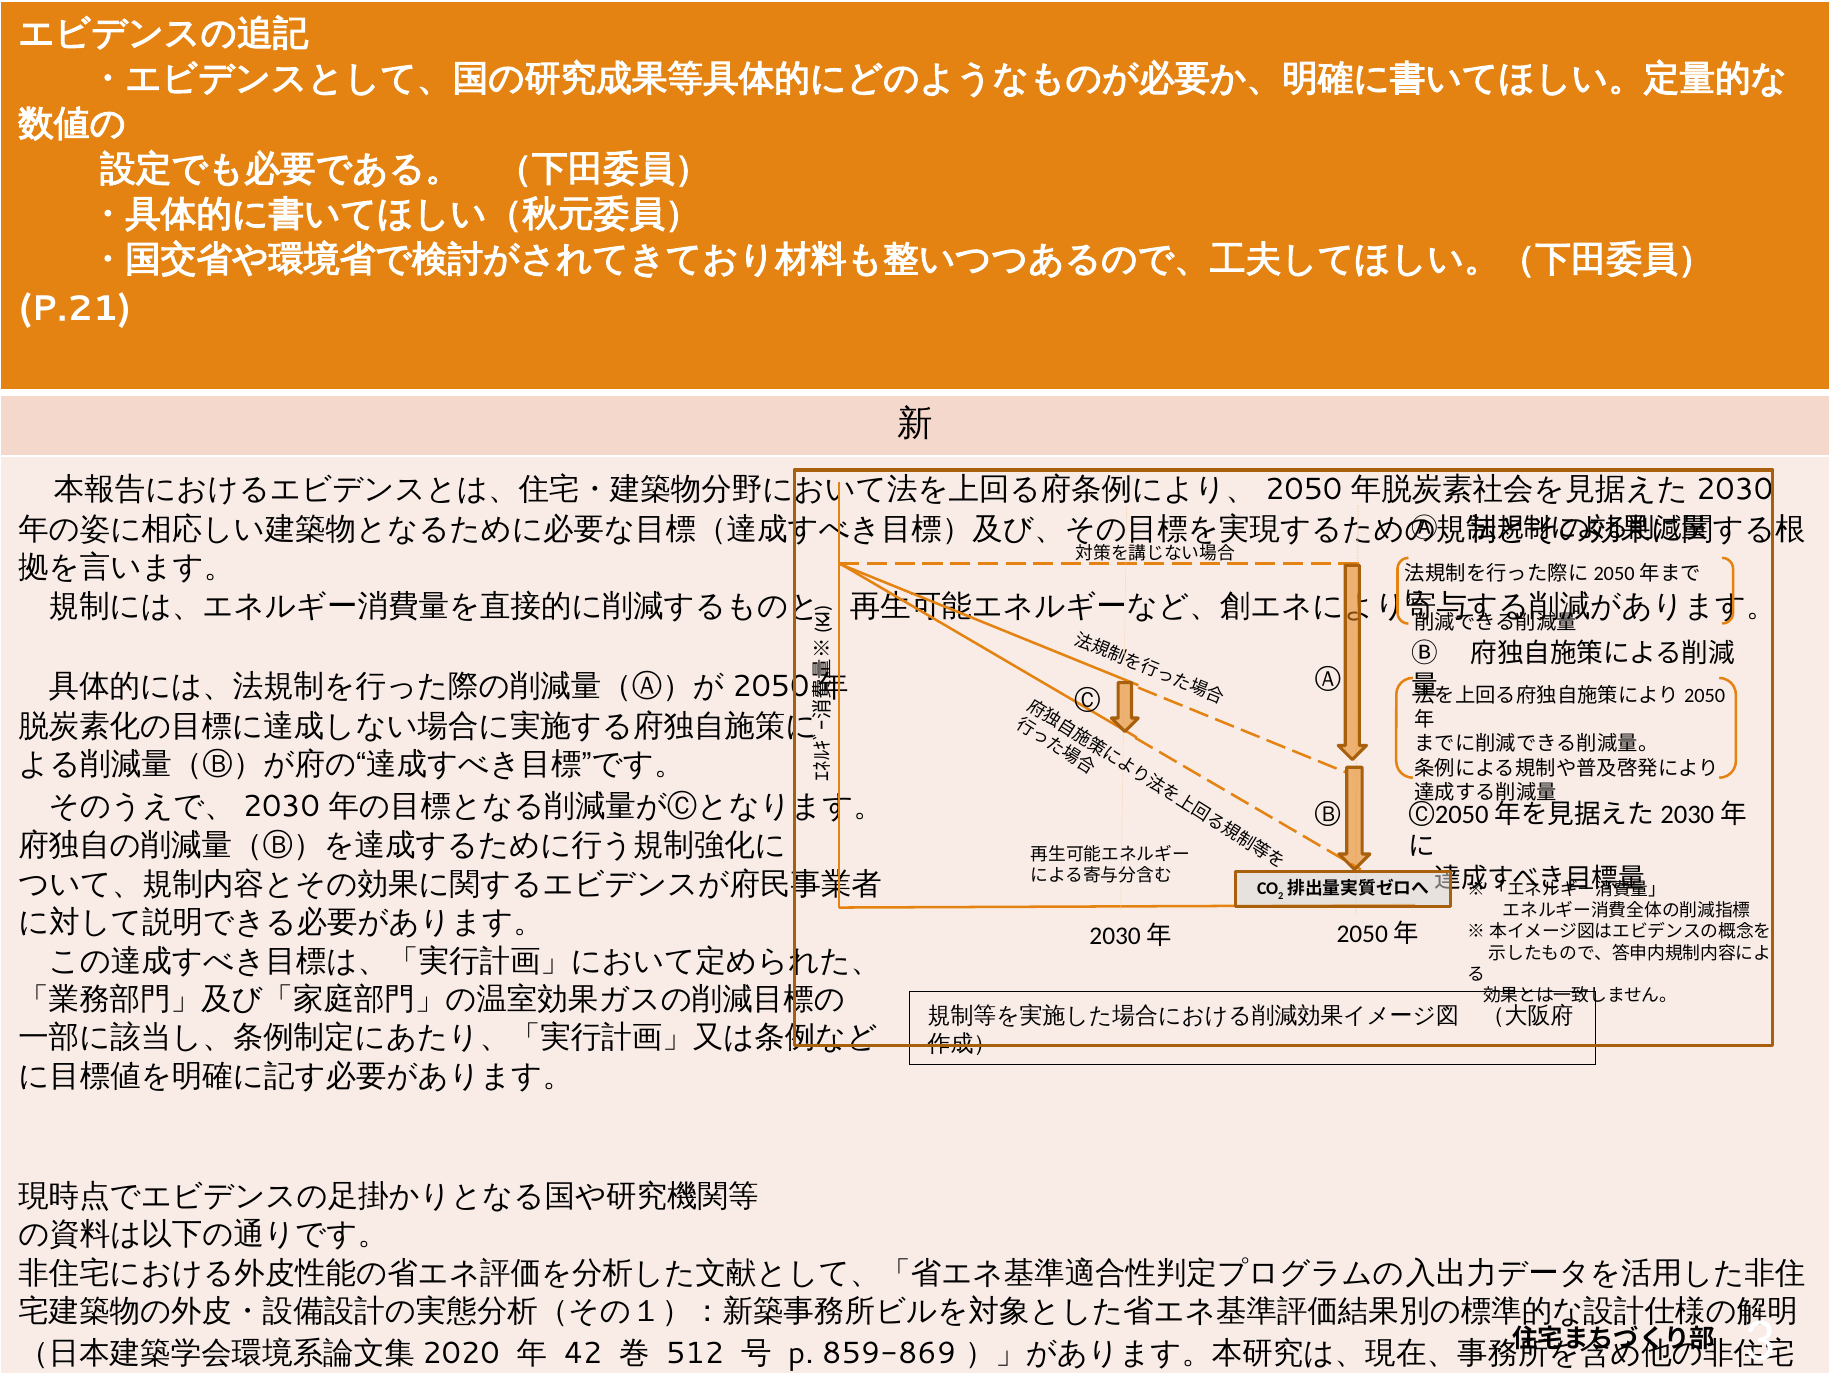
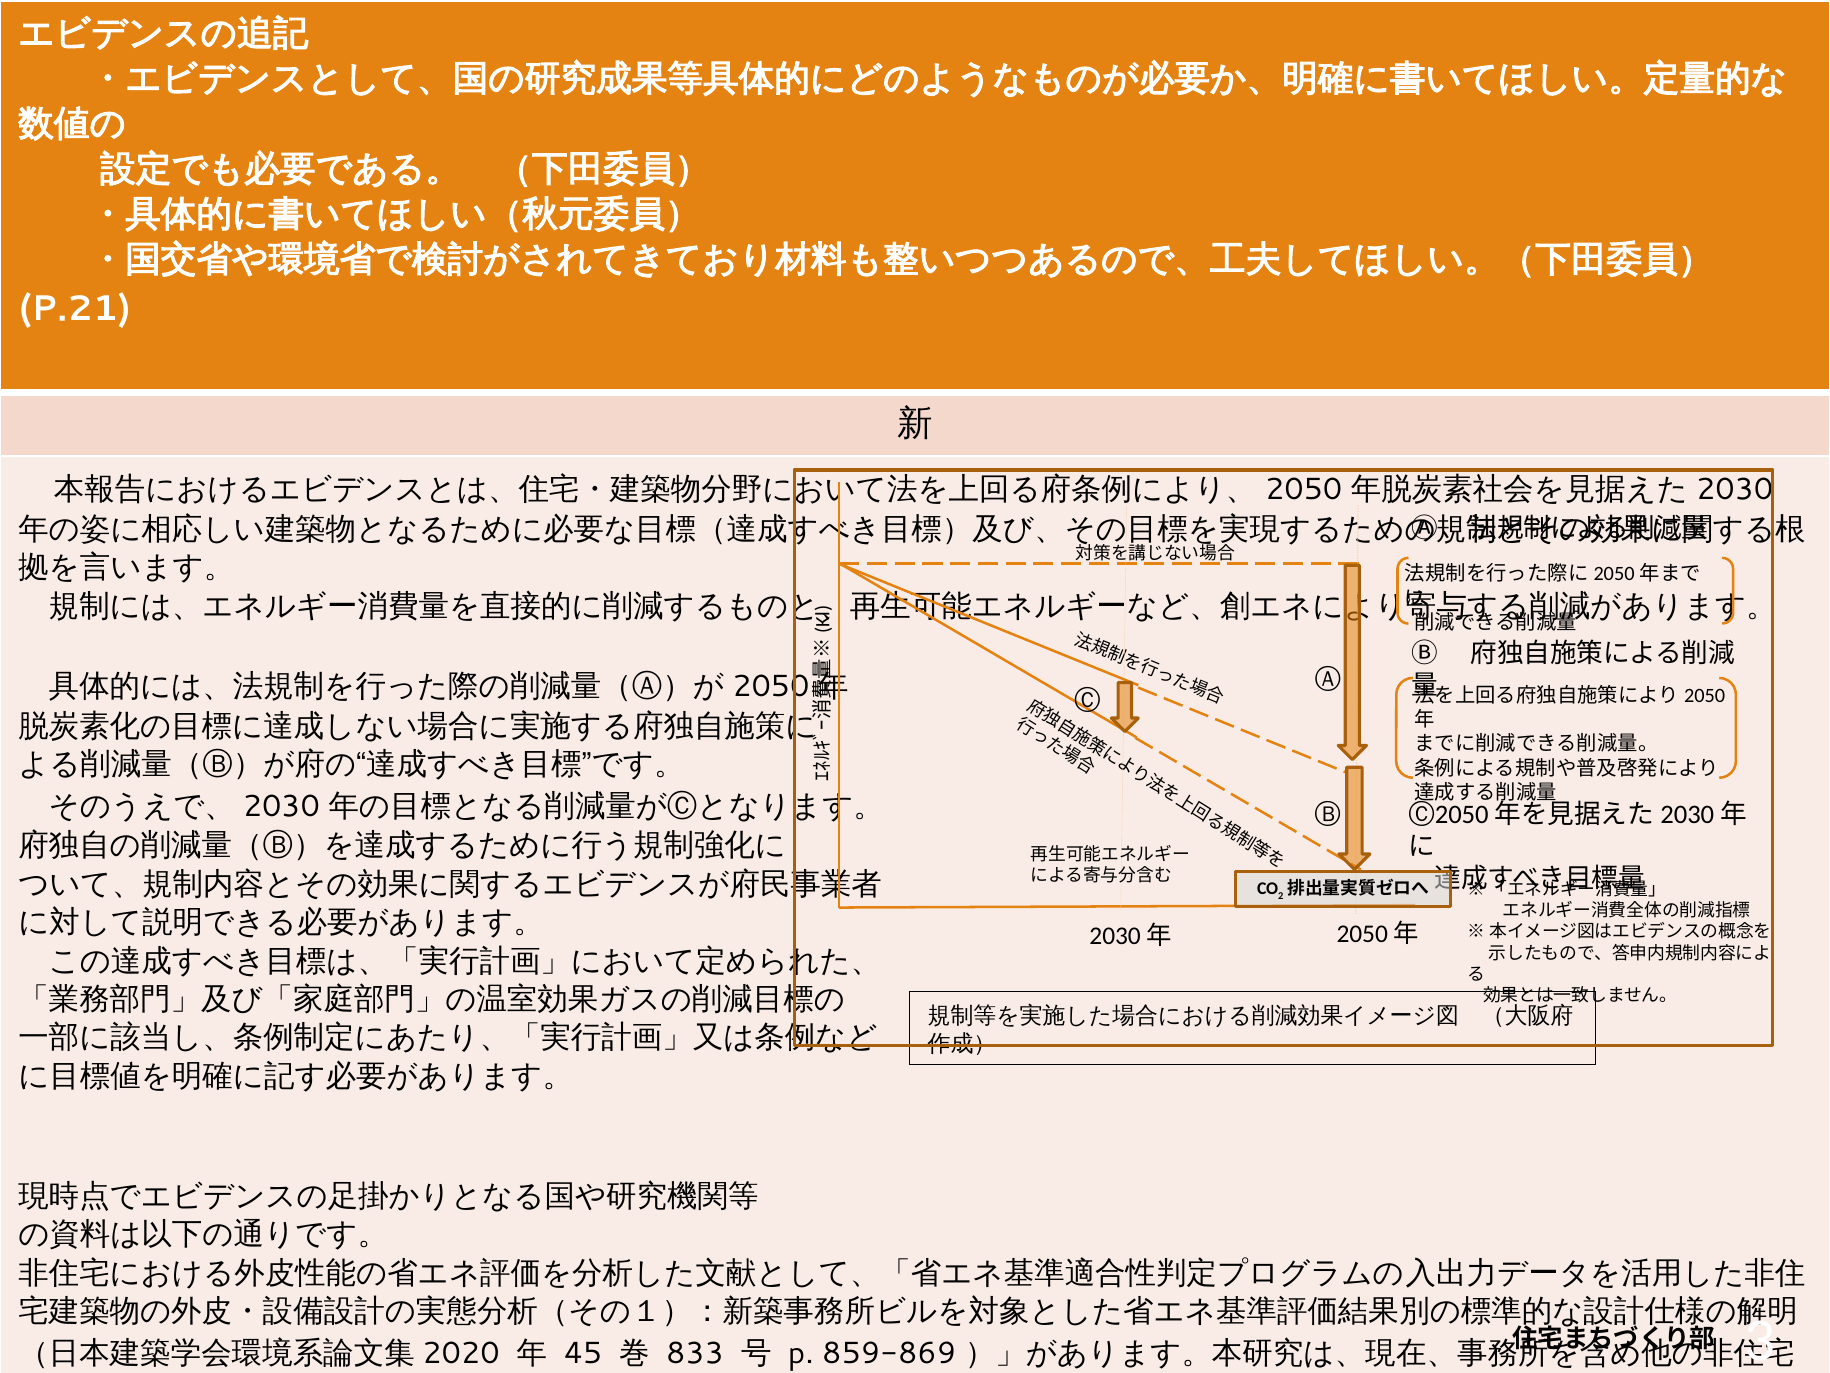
42: 42 -> 45 (583, 1353)
512: 512 -> 833 (695, 1353)
